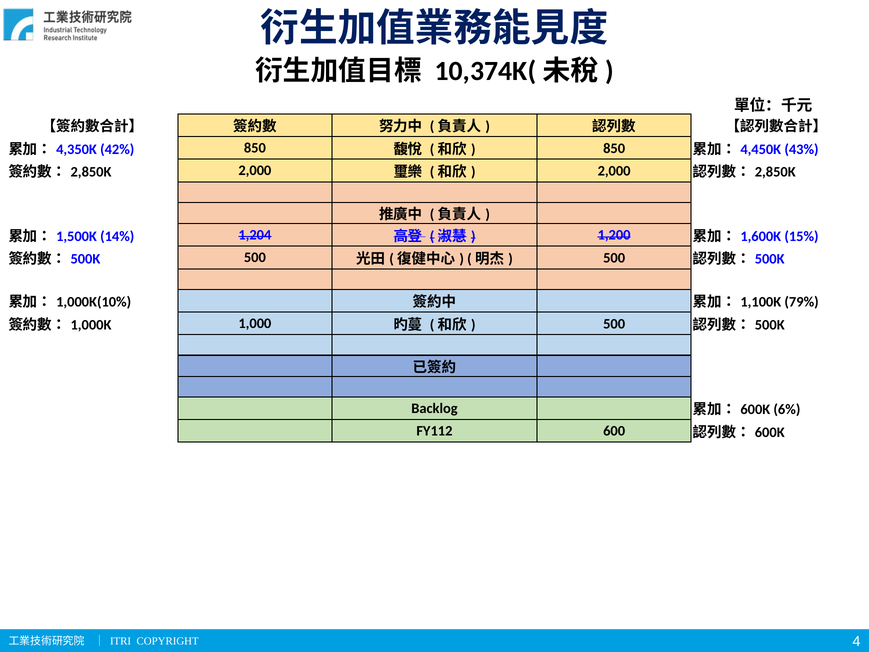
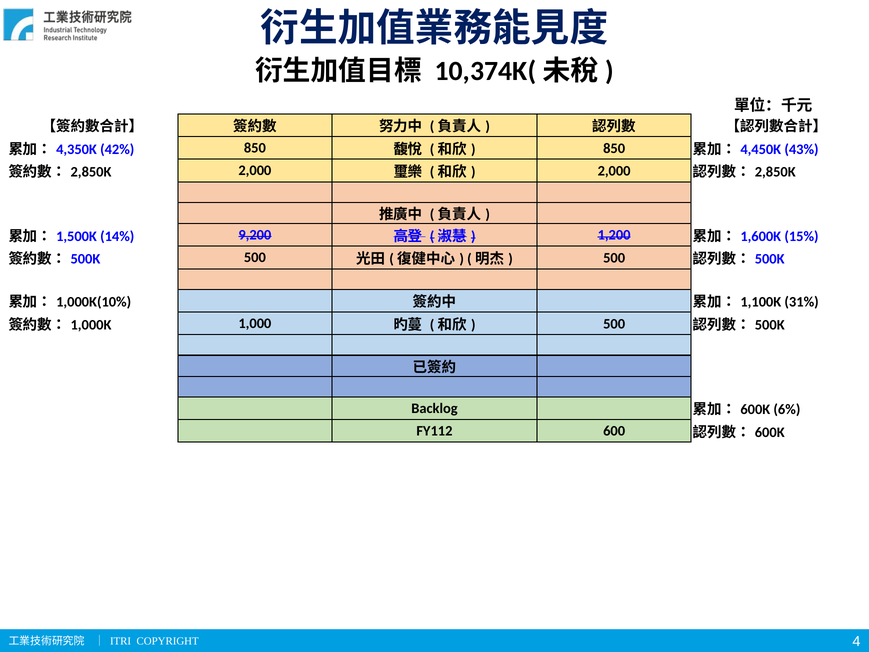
1,204: 1,204 -> 9,200 (255, 235)
79%: 79% -> 31% (802, 302)
